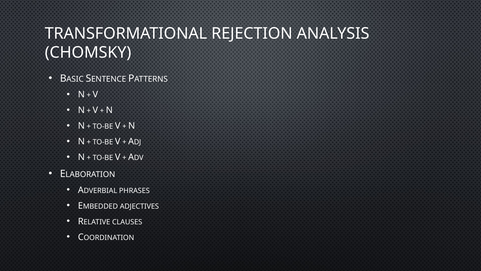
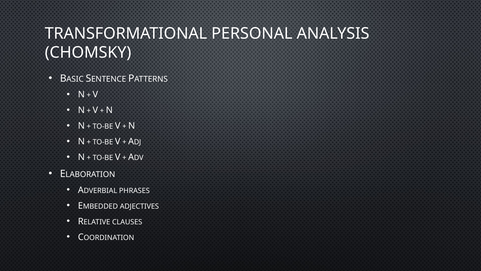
REJECTION: REJECTION -> PERSONAL (252, 33)
